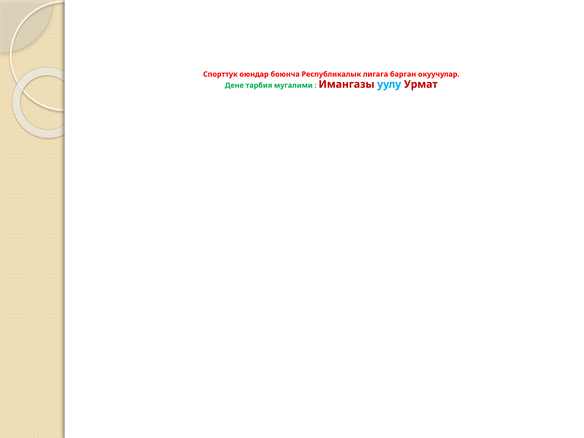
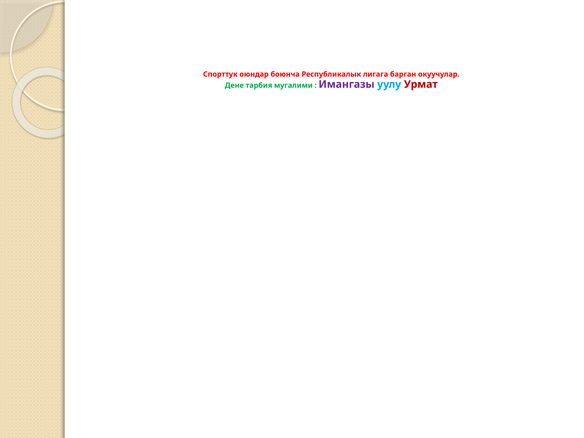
Имангазы colour: red -> purple (347, 84)
